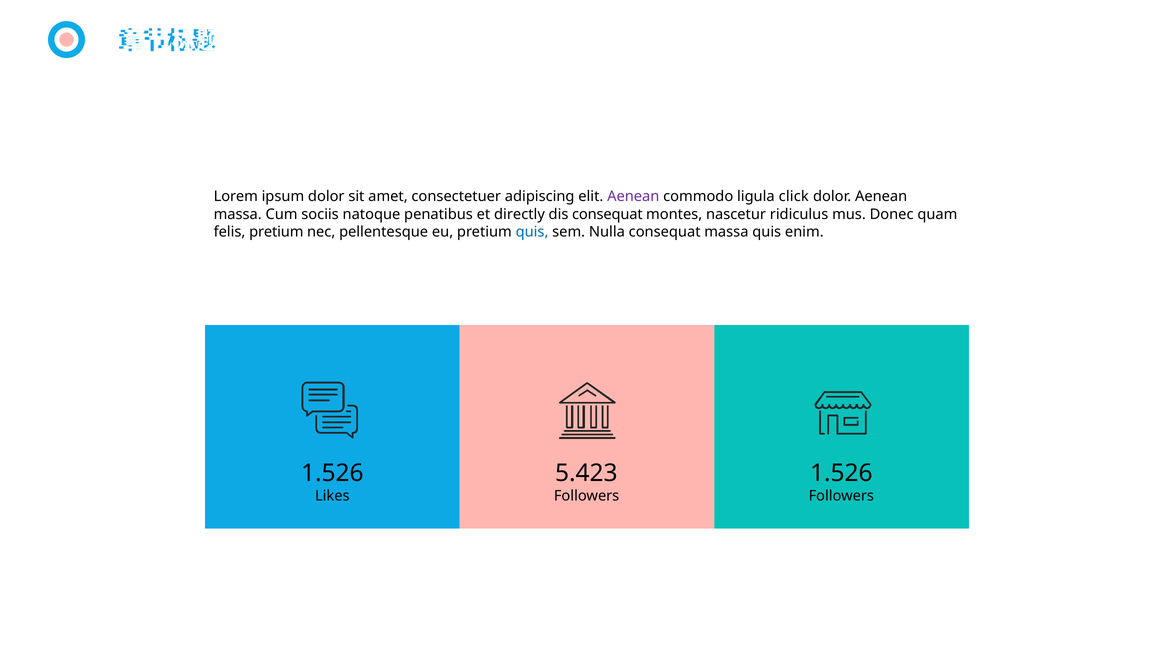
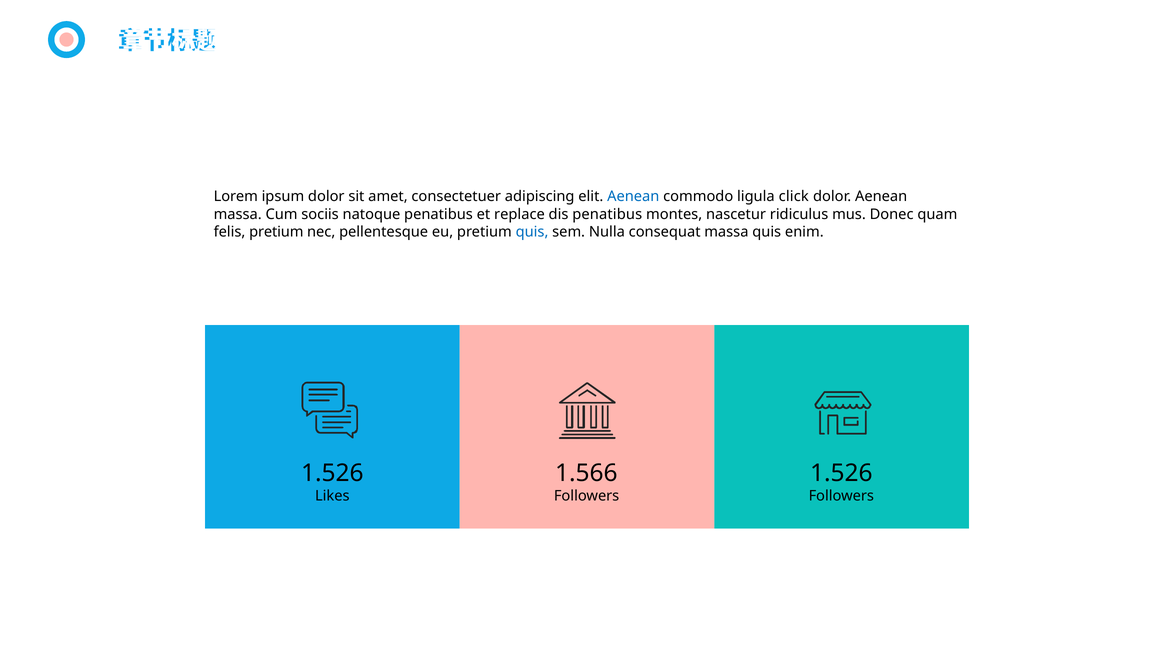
Aenean colour: purple -> blue (633, 197)
directly: directly -> replace (519, 214)
dis consequat: consequat -> penatibus (607, 214)
5.423: 5.423 -> 1.566 (587, 474)
